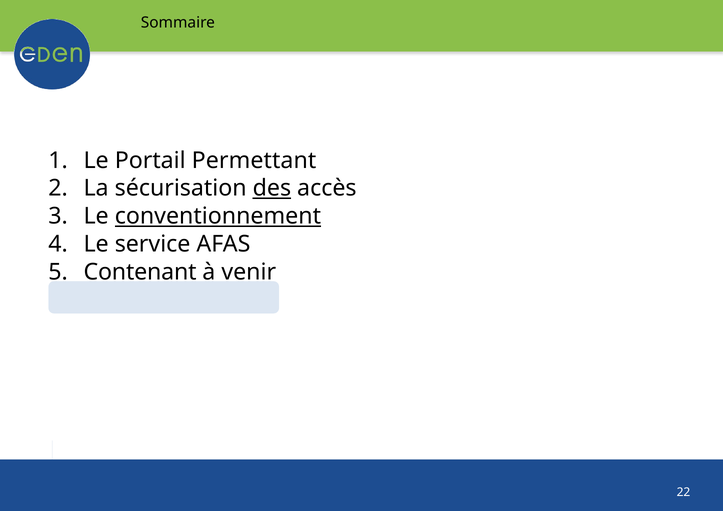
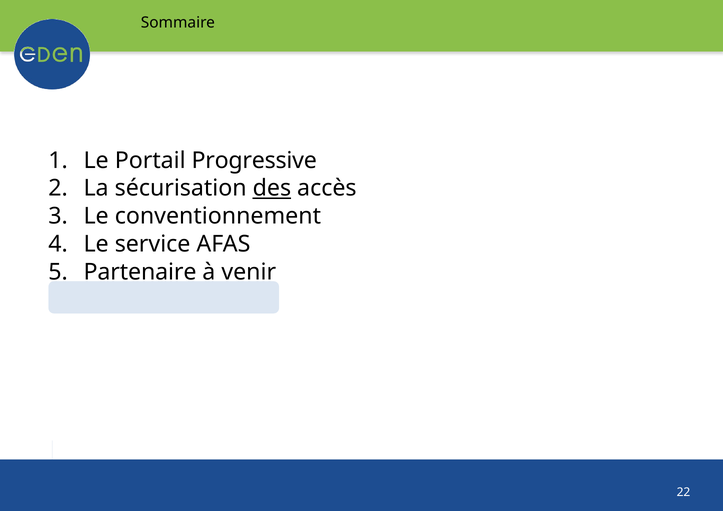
Permettant: Permettant -> Progressive (254, 160)
conventionnement underline: present -> none (218, 216)
Contenant: Contenant -> Partenaire (140, 272)
